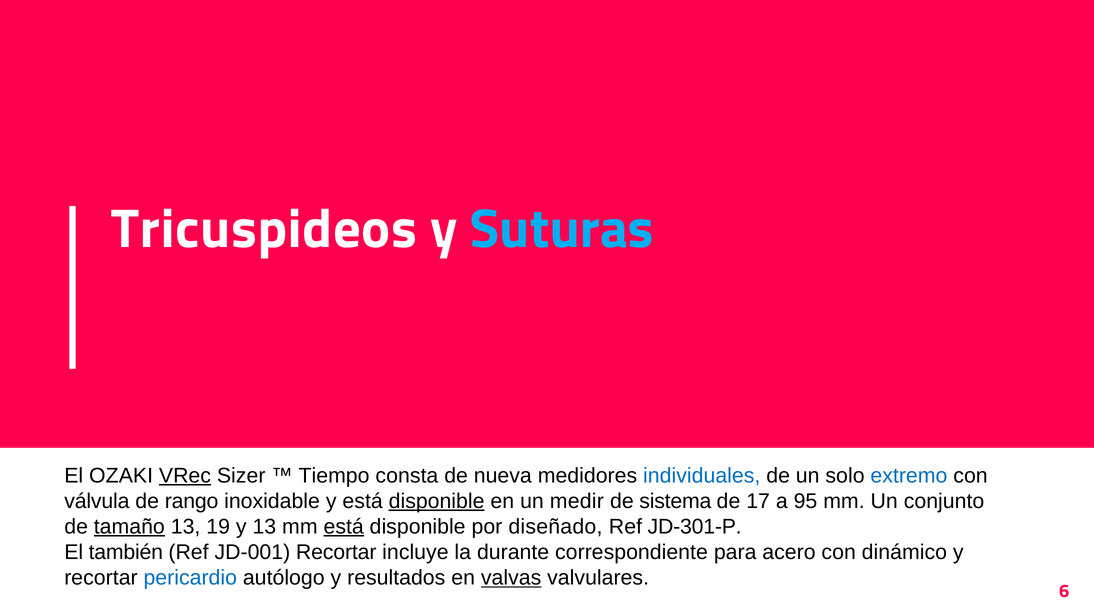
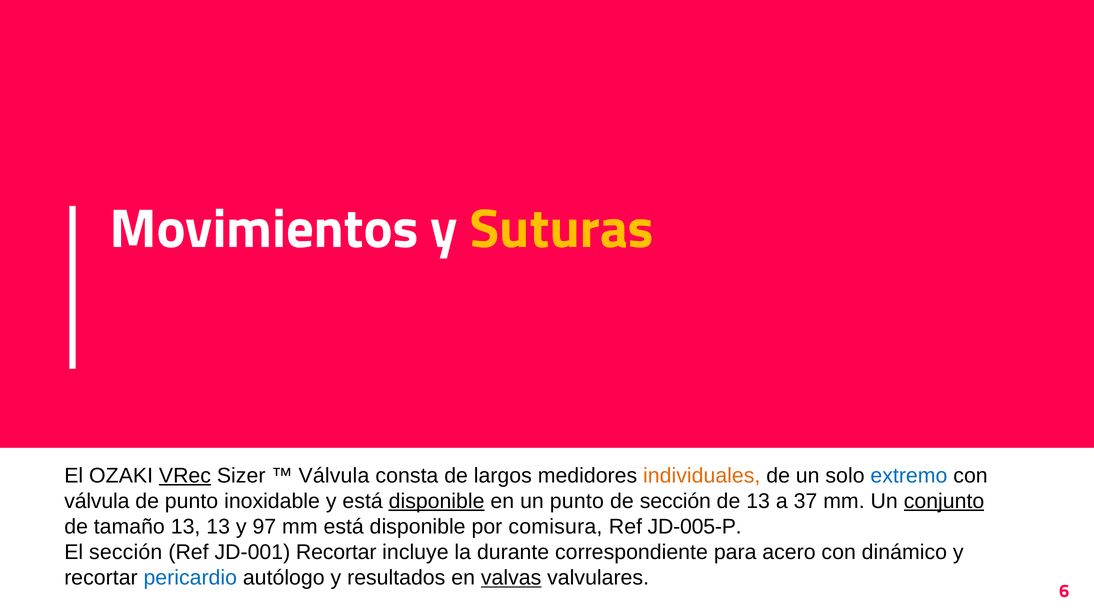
Tricuspideos: Tricuspideos -> Movimientos (264, 229)
Suturas colour: light blue -> yellow (562, 229)
Tiempo: Tiempo -> Válvula (334, 476)
nueva: nueva -> largos (503, 476)
individuales colour: blue -> orange (702, 476)
de rango: rango -> punto (191, 502)
un medir: medir -> punto (577, 502)
de sistema: sistema -> sección (675, 502)
de 17: 17 -> 13 (758, 502)
95: 95 -> 37 (805, 502)
conjunto underline: none -> present (944, 502)
tamaño underline: present -> none (129, 527)
13 19: 19 -> 13 (218, 527)
y 13: 13 -> 97 (264, 527)
está underline: present -> none (344, 527)
diseñado: diseñado -> comisura (555, 527)
JD-301-P: JD-301-P -> JD-005-P (695, 527)
El también: también -> sección (126, 553)
